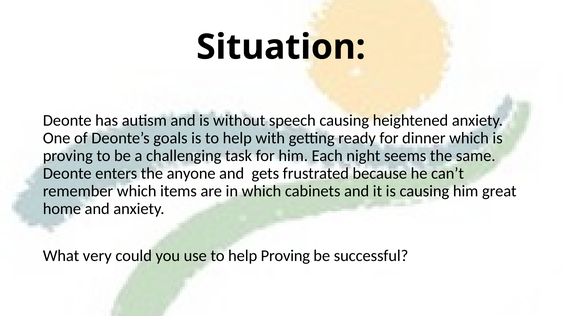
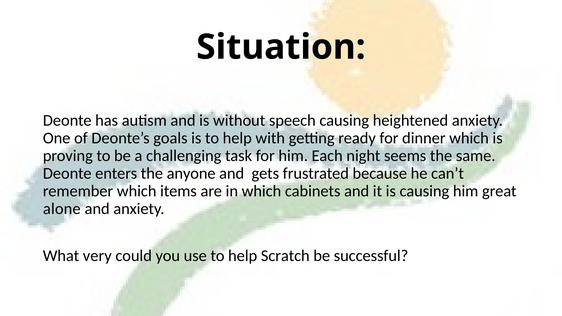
home: home -> alone (62, 209)
help Proving: Proving -> Scratch (285, 256)
